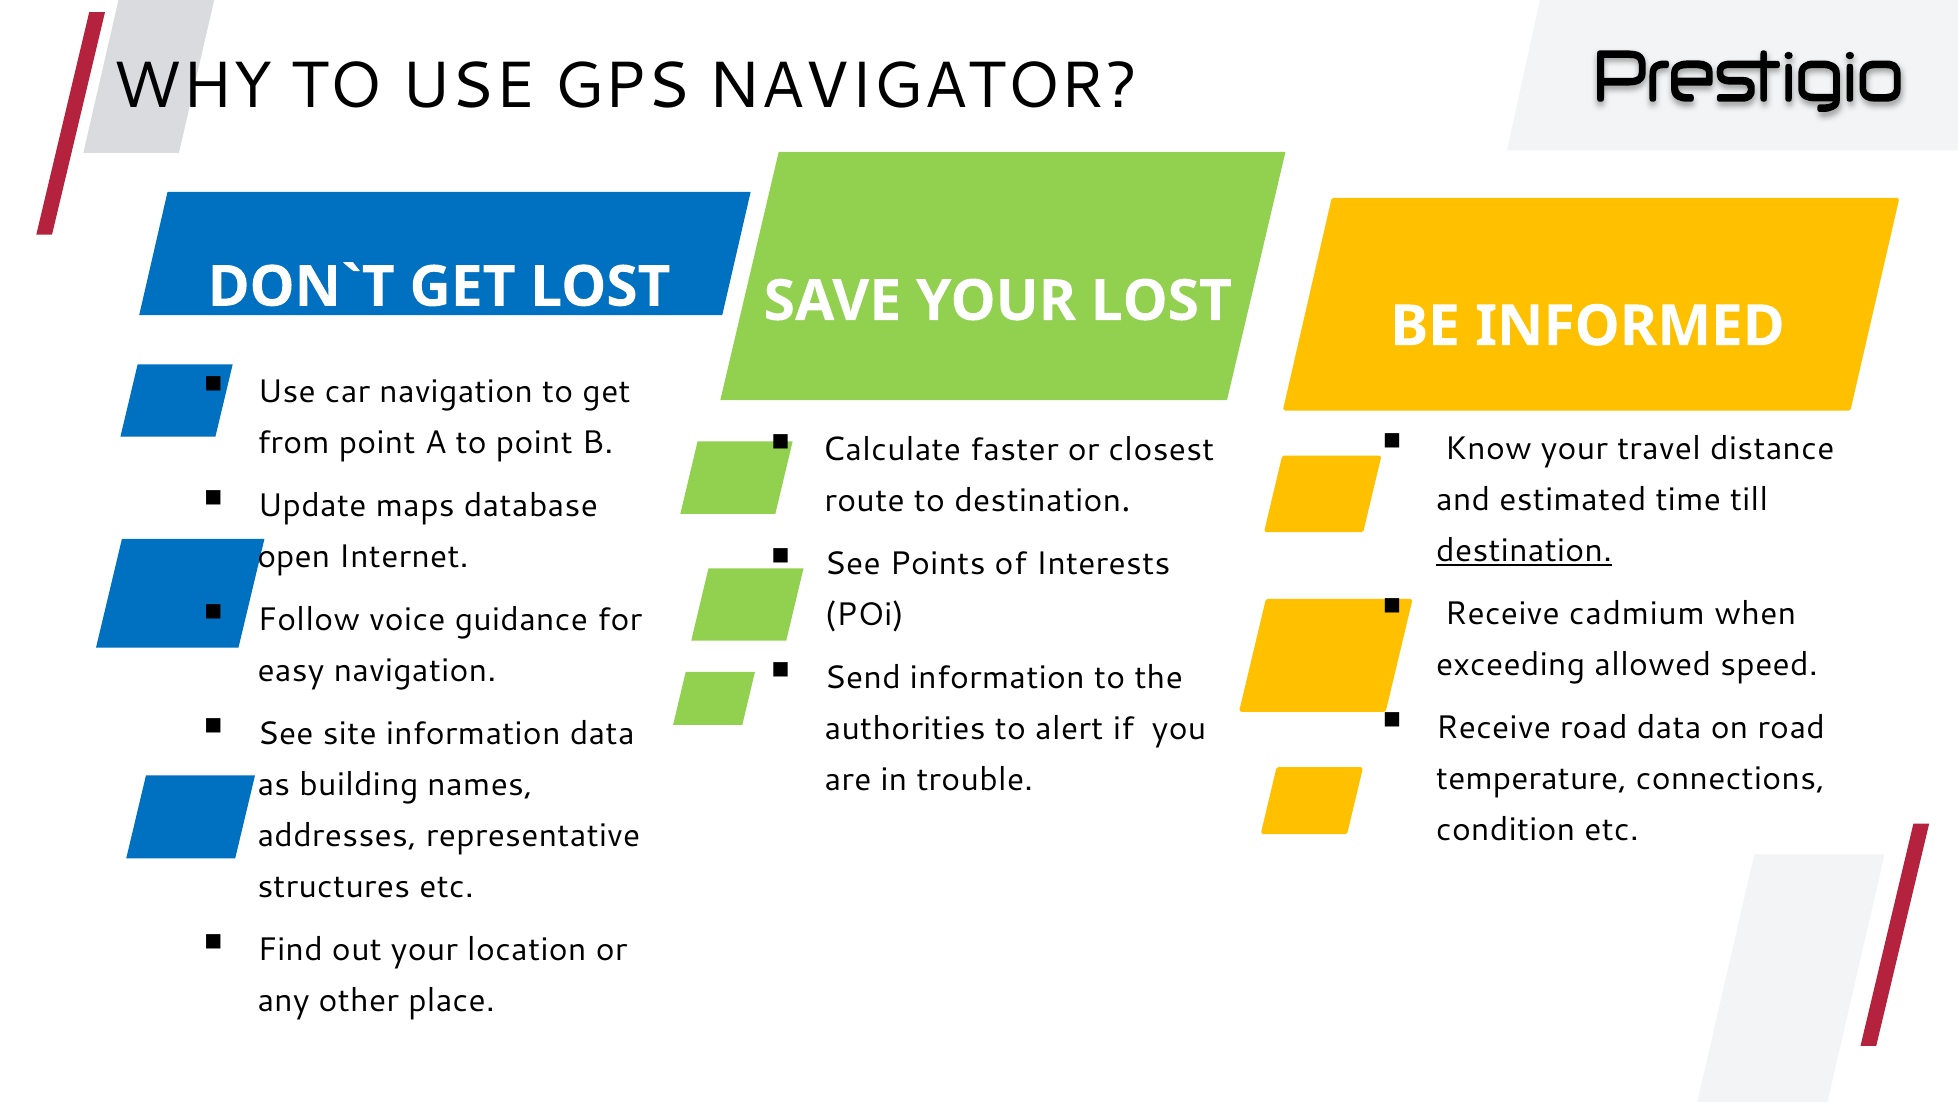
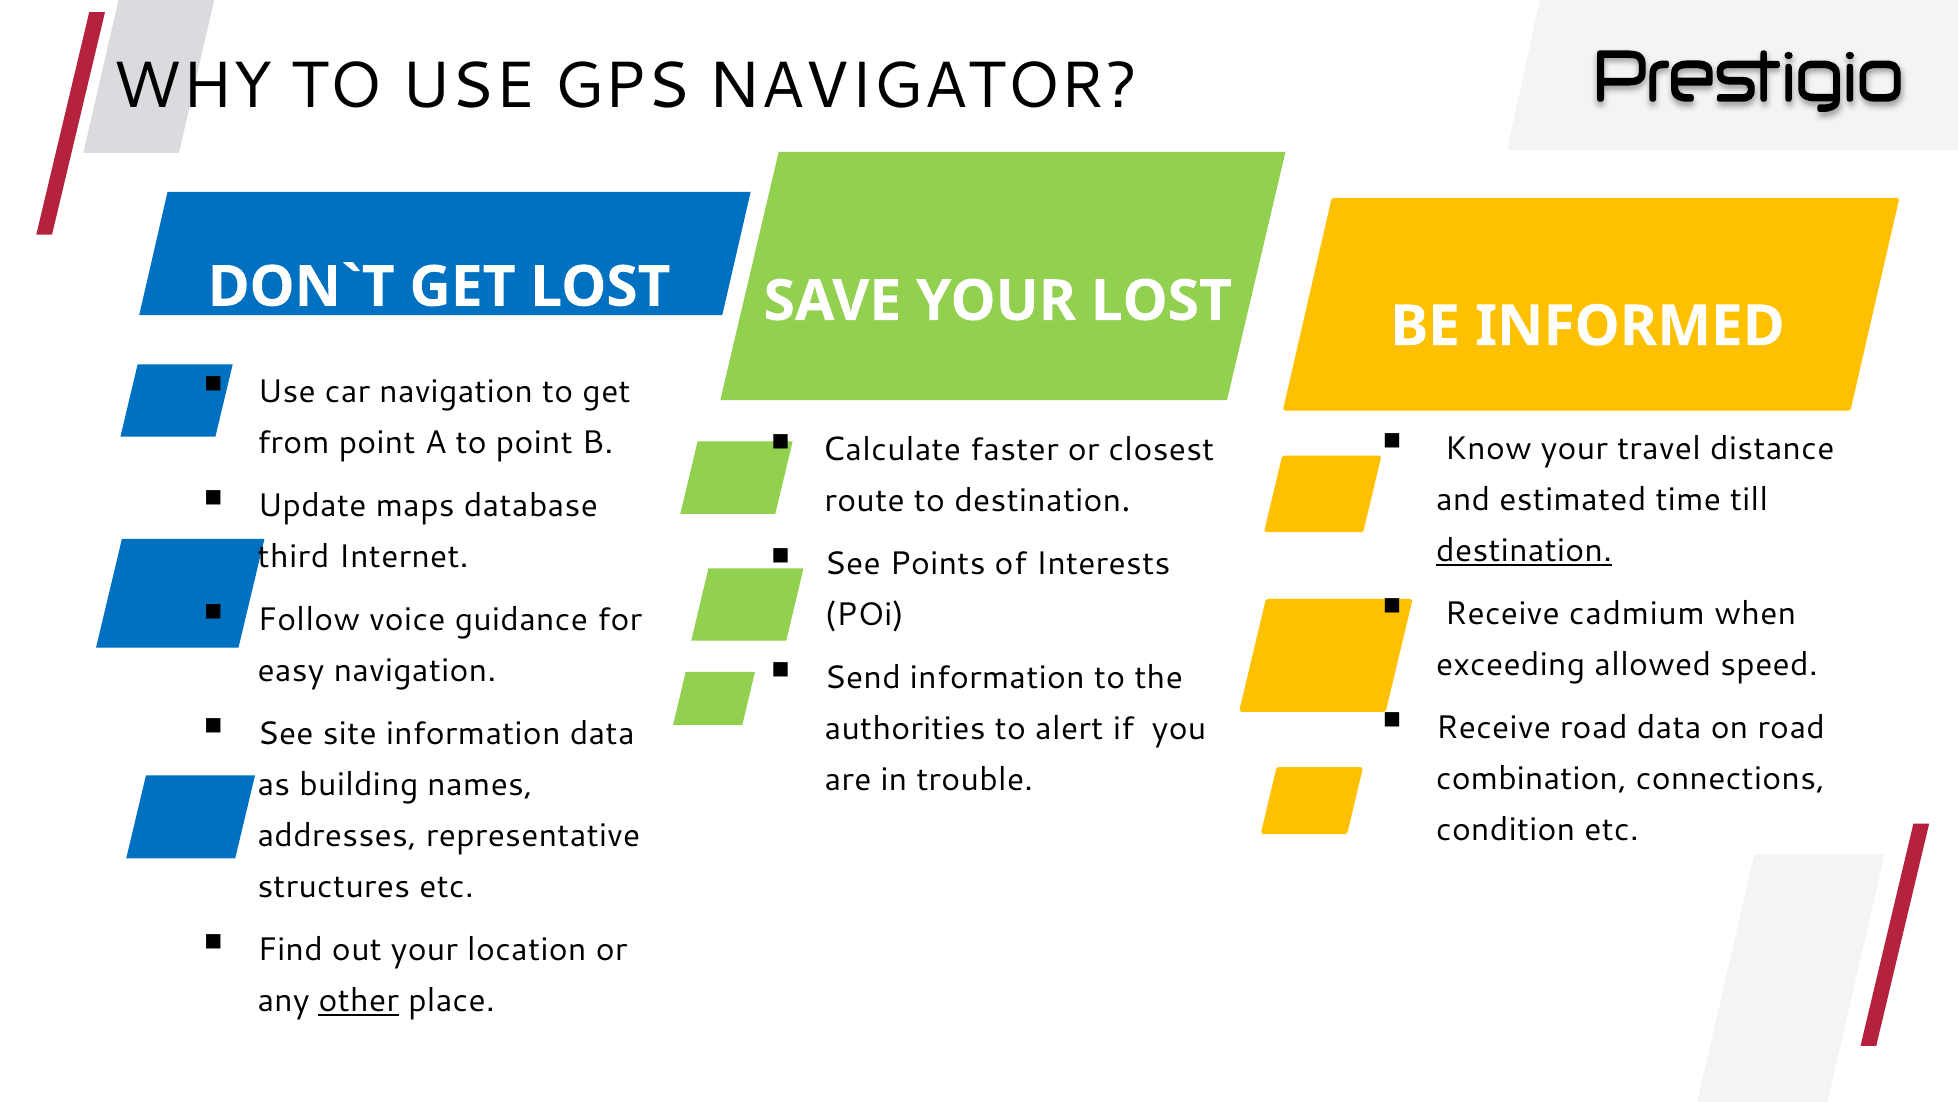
open: open -> third (293, 557)
temperature: temperature -> combination (1532, 779)
other underline: none -> present (359, 1000)
